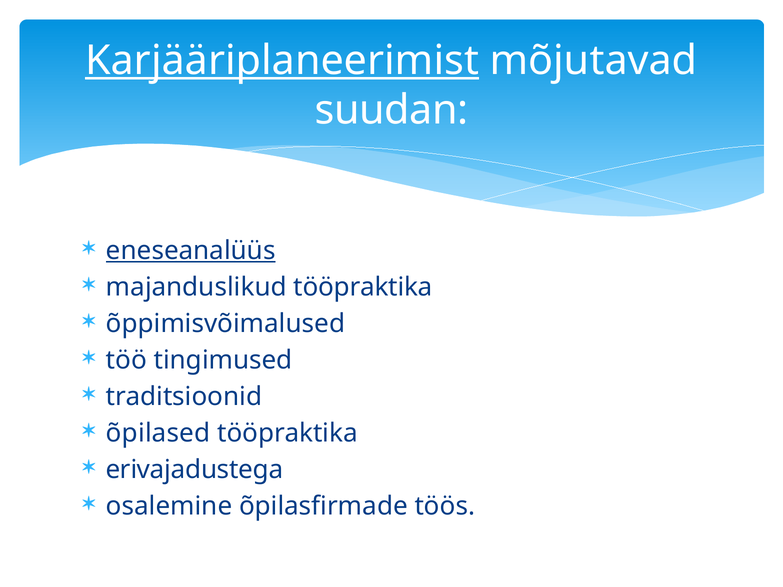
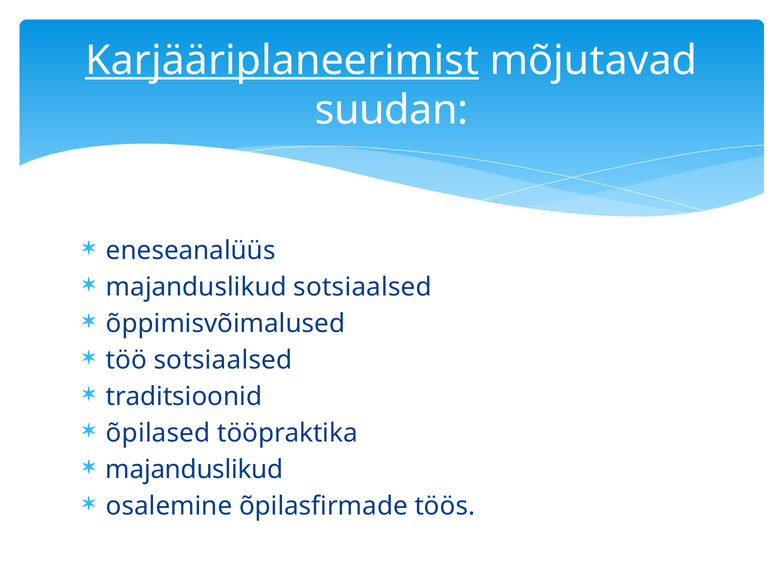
eneseanalüüs underline: present -> none (191, 251)
majanduslikud tööpraktika: tööpraktika -> sotsiaalsed (363, 287)
töö tingimused: tingimused -> sotsiaalsed (223, 360)
erivajadustega: erivajadustega -> majanduslikud (194, 470)
